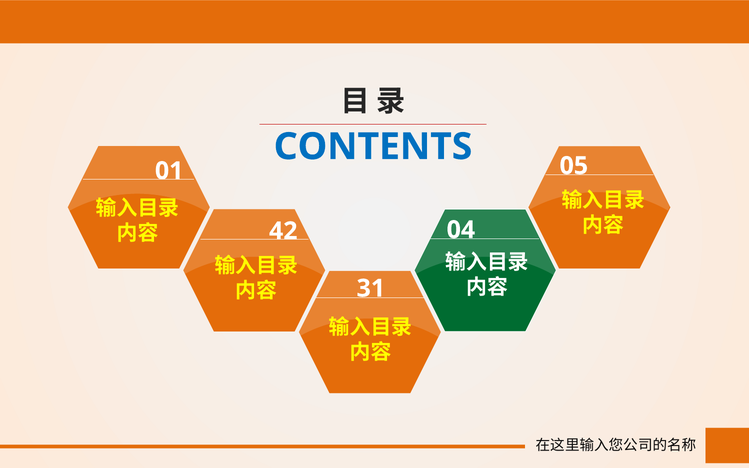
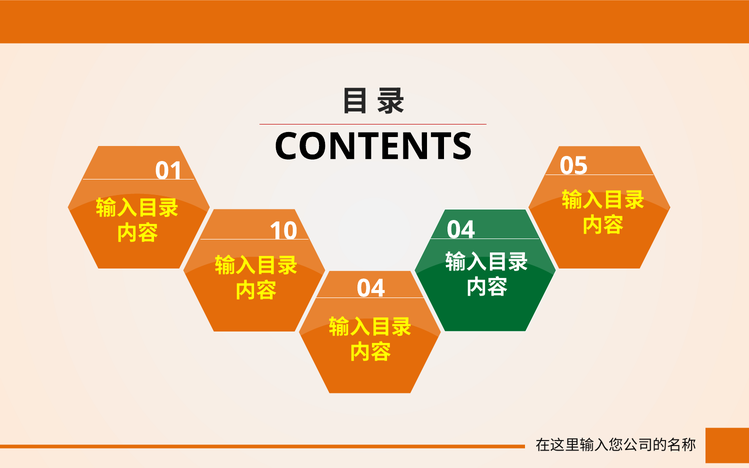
CONTENTS colour: blue -> black (373, 147)
42: 42 -> 10 (283, 231)
31: 31 -> 04 (371, 288)
